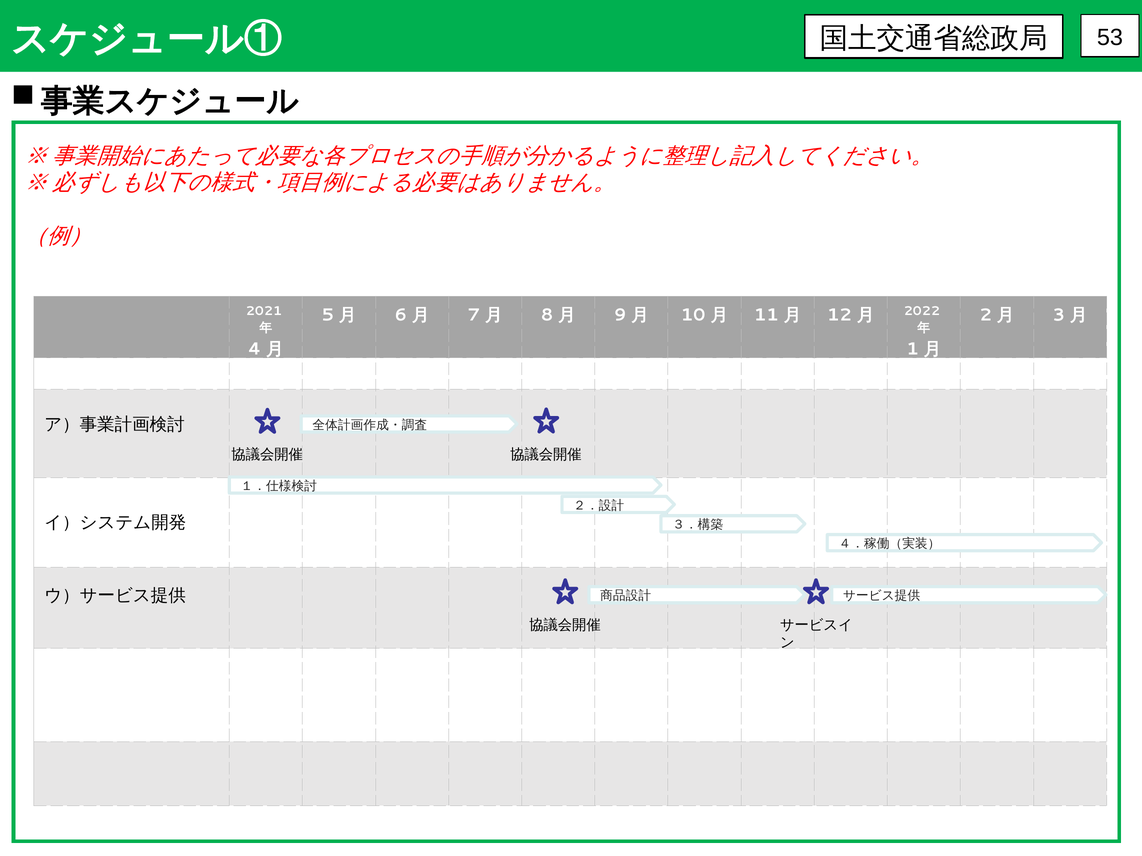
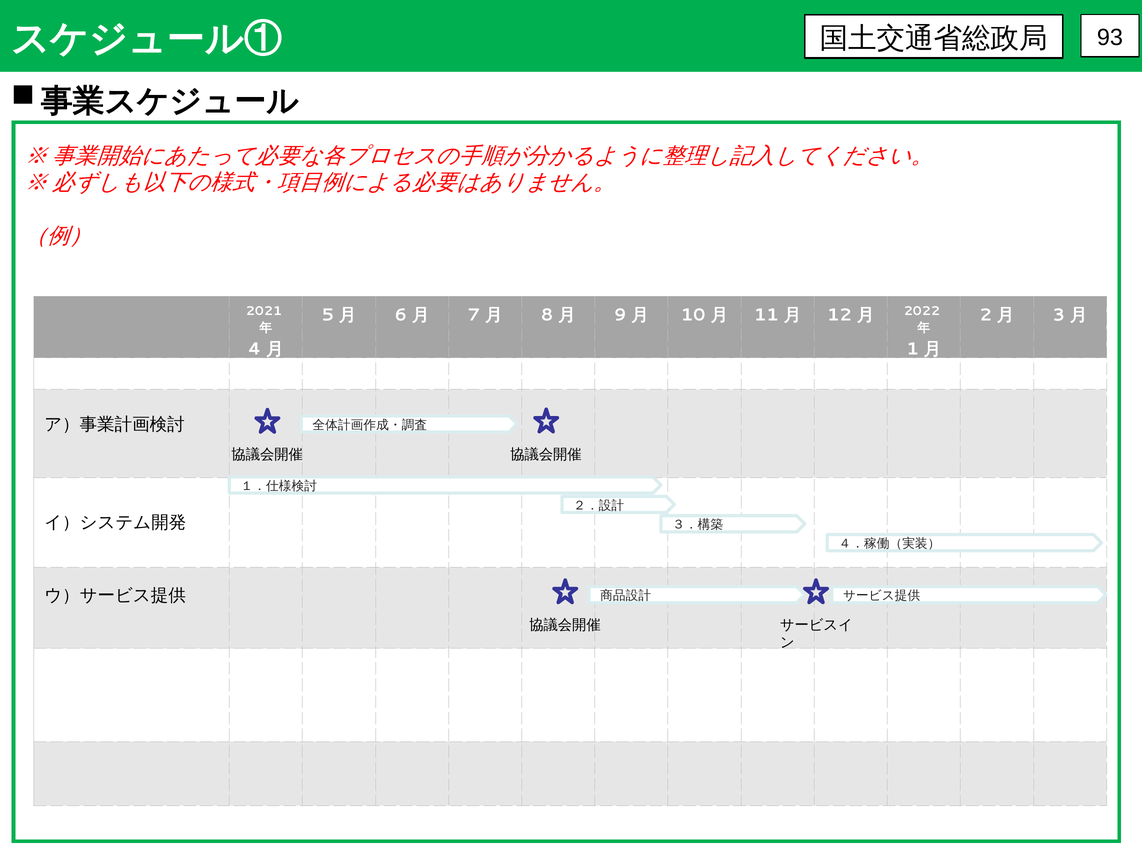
53: 53 -> 93 (1110, 37)
